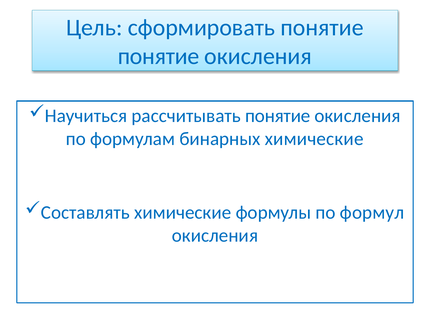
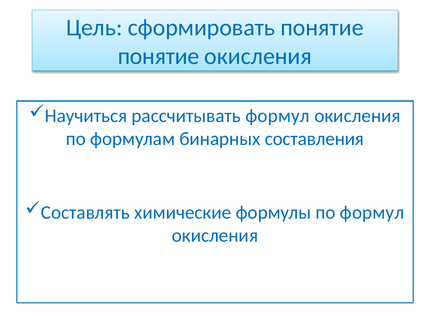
рассчитывать понятие: понятие -> формул (278, 116)
бинарных химические: химические -> составления (314, 139)
